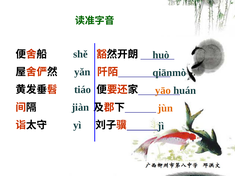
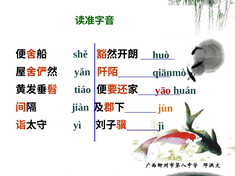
yāo colour: orange -> red (163, 91)
